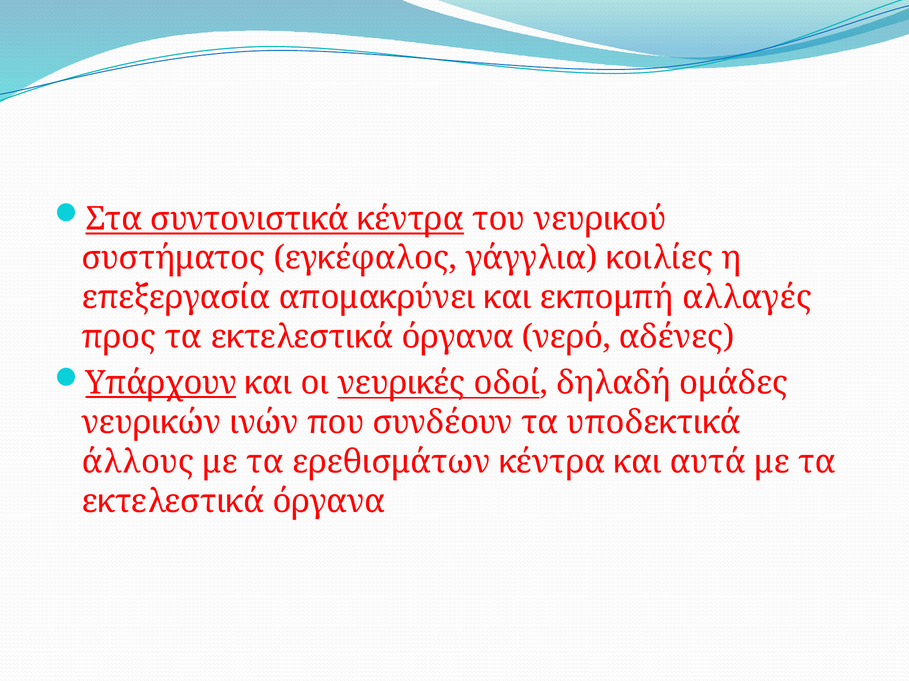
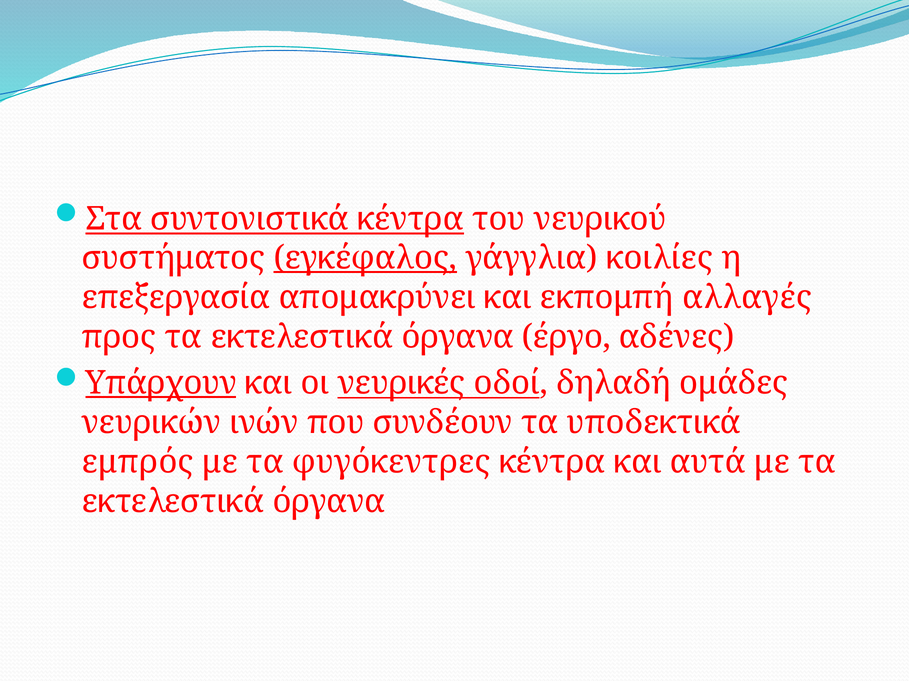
εγκέφαλος underline: none -> present (365, 258)
νερό: νερό -> έργο (567, 337)
άλλους: άλλους -> εμπρός (138, 462)
ερεθισμάτων: ερεθισμάτων -> φυγόκεντρες (391, 462)
